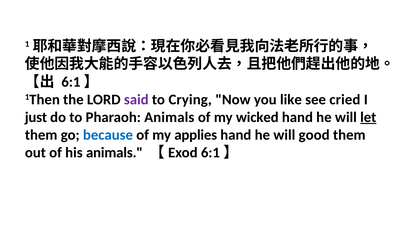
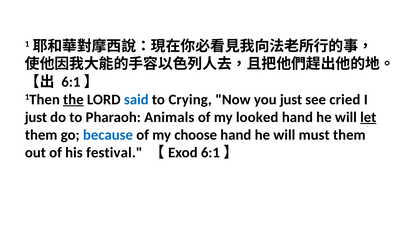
the underline: none -> present (73, 100)
said colour: purple -> blue (136, 100)
you like: like -> just (291, 100)
wicked: wicked -> looked (257, 117)
applies: applies -> choose (196, 135)
good: good -> must (314, 135)
his animals: animals -> festival (114, 153)
